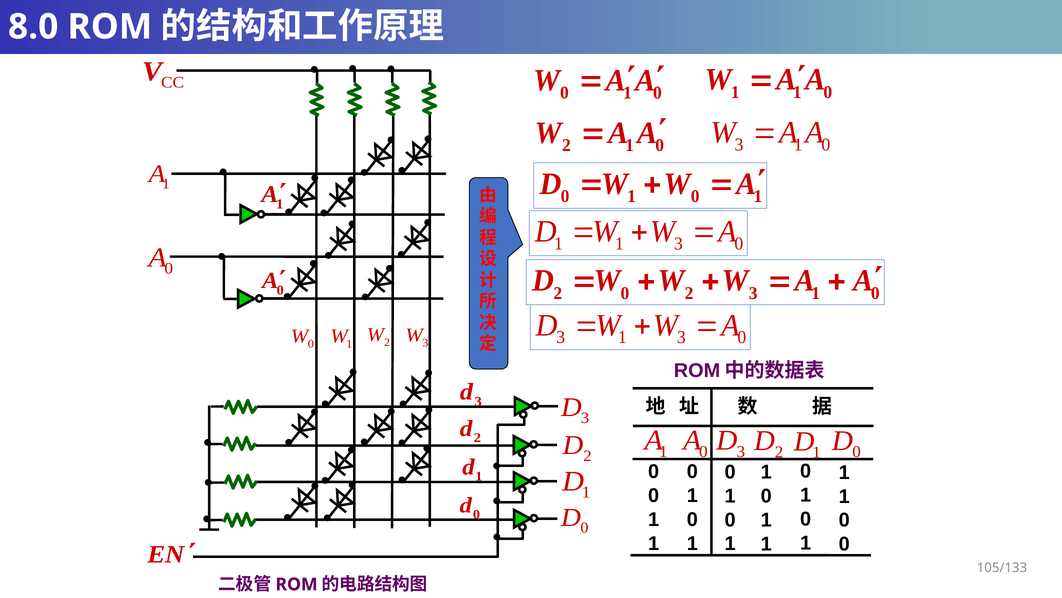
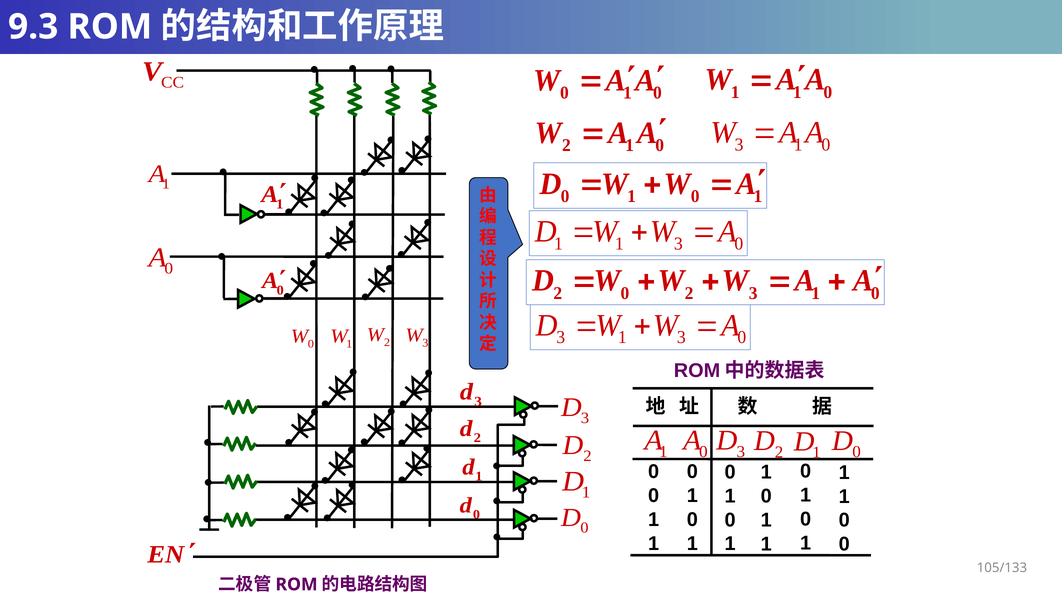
8.0: 8.0 -> 9.3 (33, 27)
